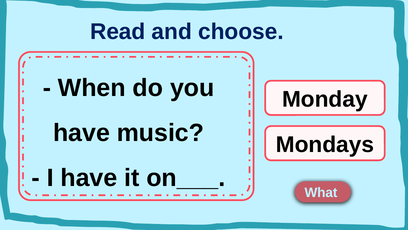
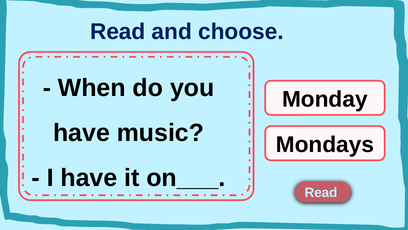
What: What -> Read (321, 192)
